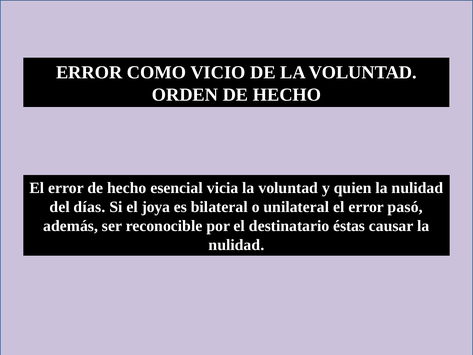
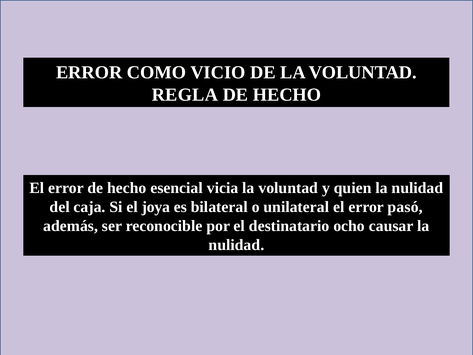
ORDEN: ORDEN -> REGLA (185, 95)
días: días -> caja (90, 207)
éstas: éstas -> ocho (349, 226)
